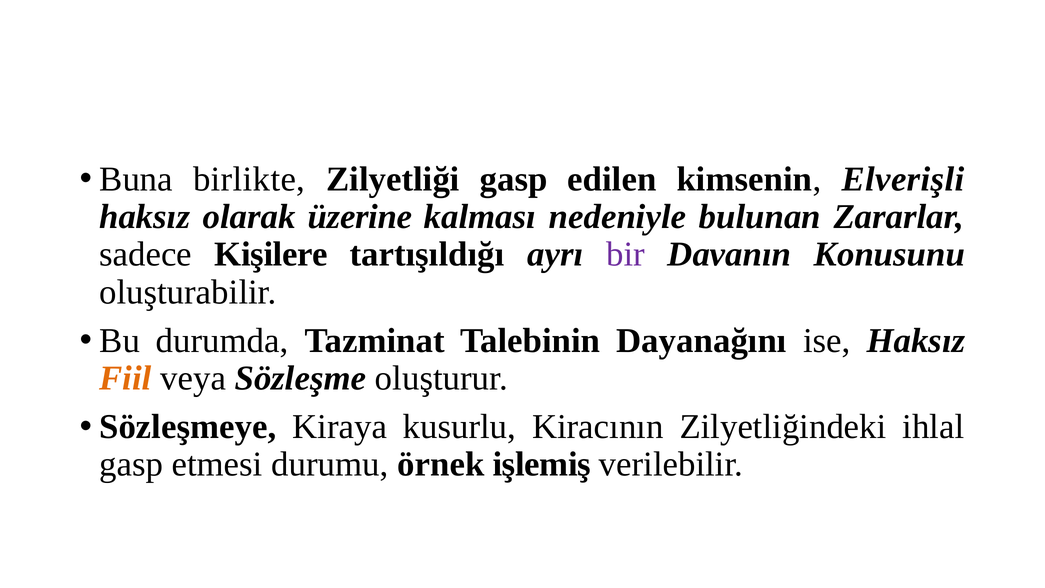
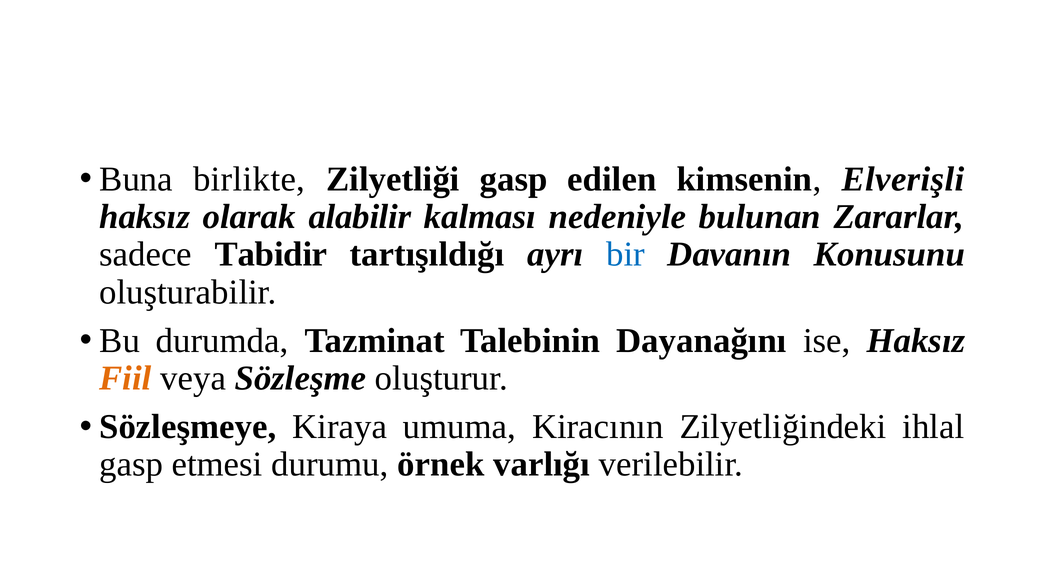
üzerine: üzerine -> alabilir (360, 217)
Kişilere: Kişilere -> Tabidir (271, 254)
bir colour: purple -> blue (625, 254)
kusurlu: kusurlu -> umuma (459, 427)
işlemiş: işlemiş -> varlığı (542, 464)
